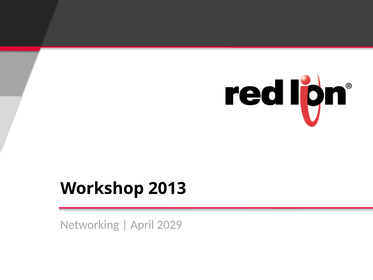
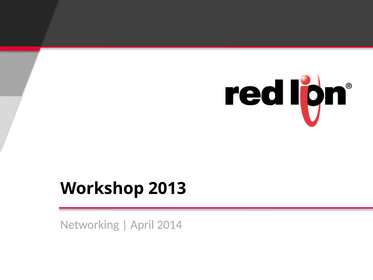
2029: 2029 -> 2014 (170, 225)
